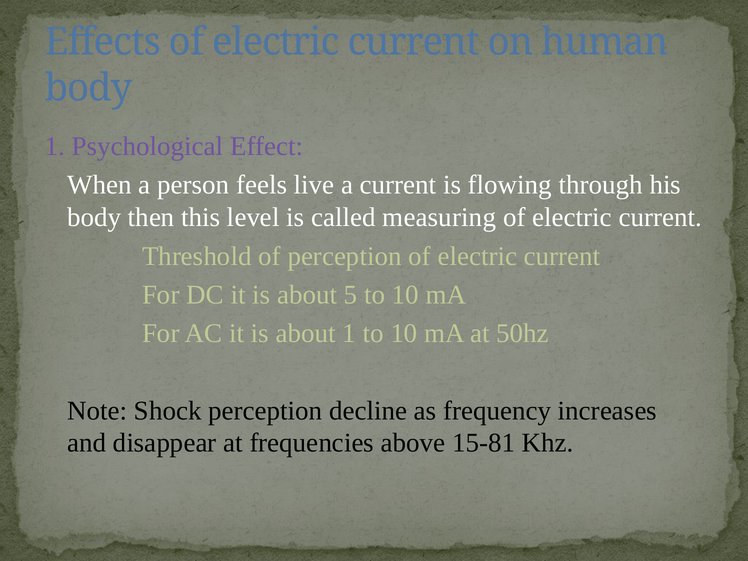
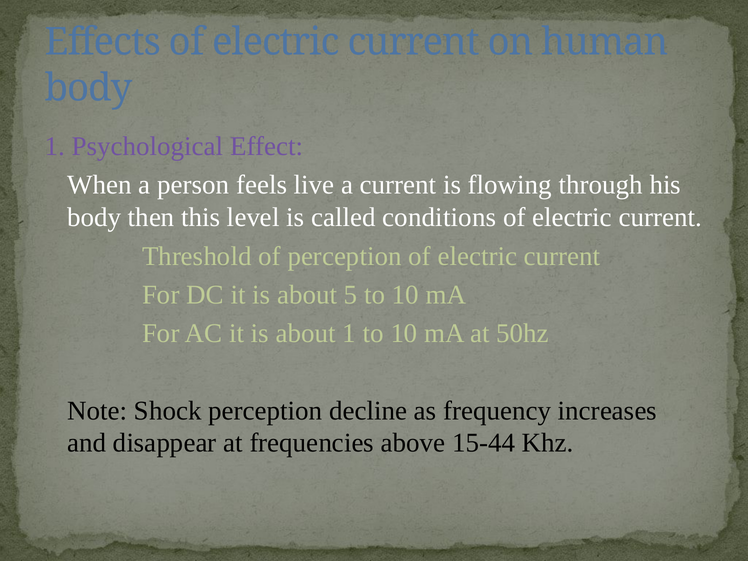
measuring: measuring -> conditions (439, 217)
15-81: 15-81 -> 15-44 (484, 443)
